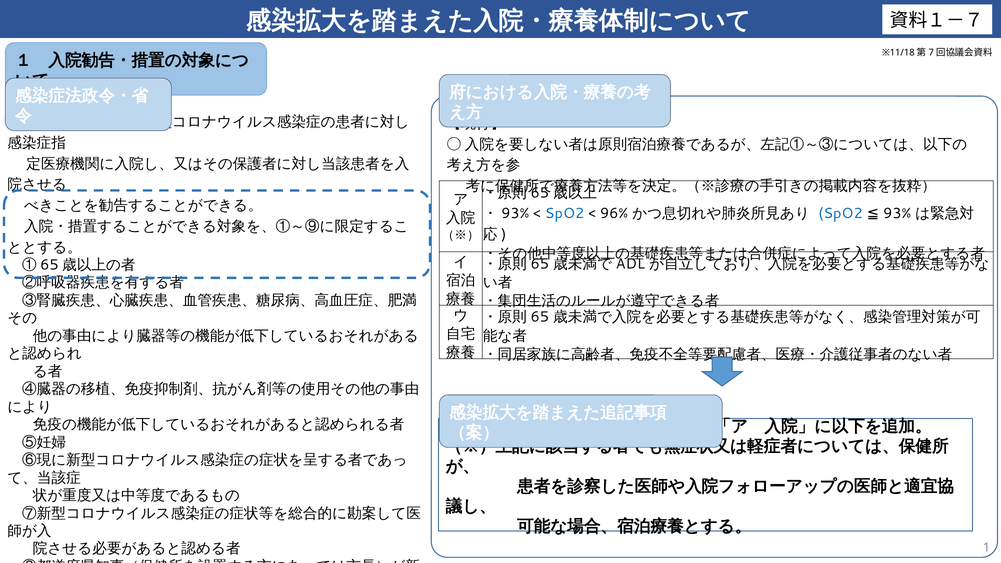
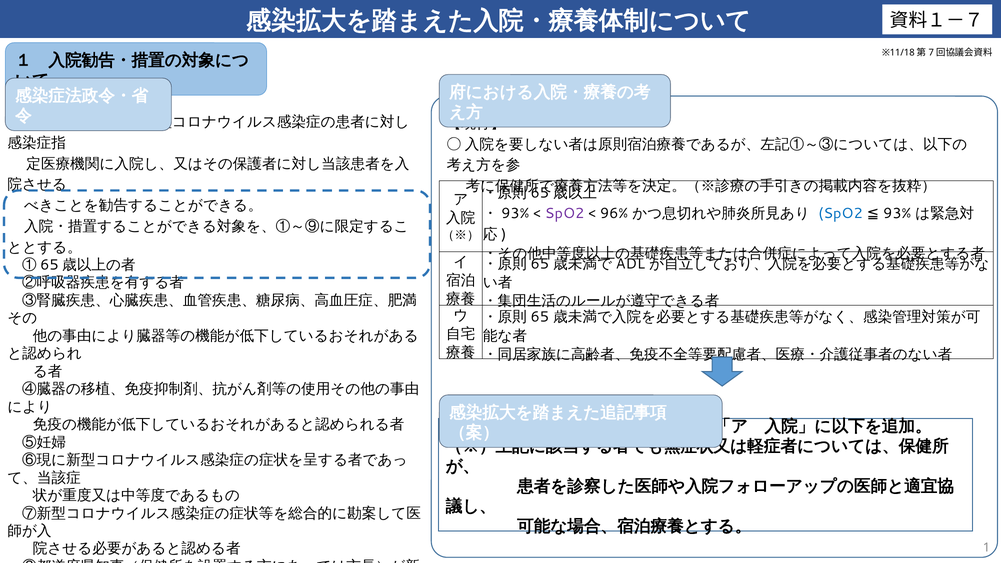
SpO2 colour: blue -> purple (565, 214)
